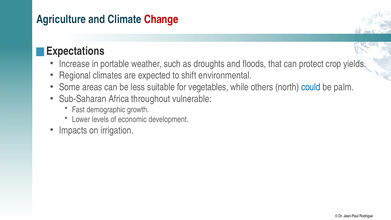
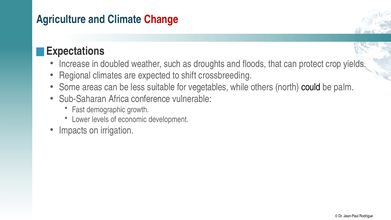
portable: portable -> doubled (115, 64)
environmental: environmental -> crossbreeding (225, 75)
could colour: blue -> black (311, 87)
throughout: throughout -> conference (151, 99)
